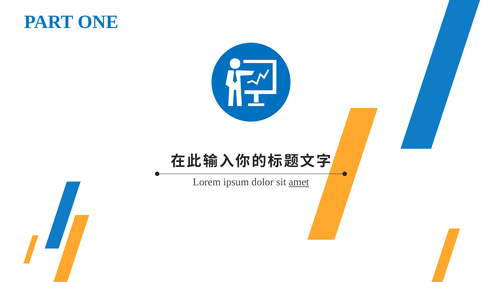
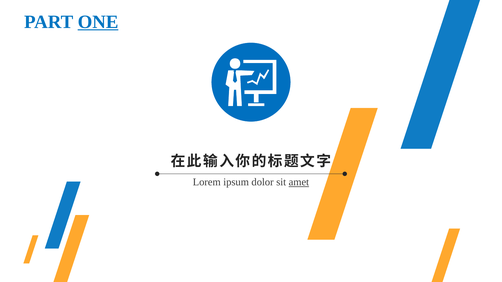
ONE underline: none -> present (98, 22)
